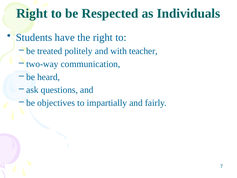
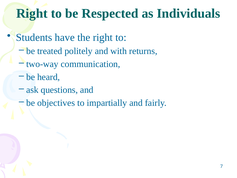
teacher: teacher -> returns (143, 51)
